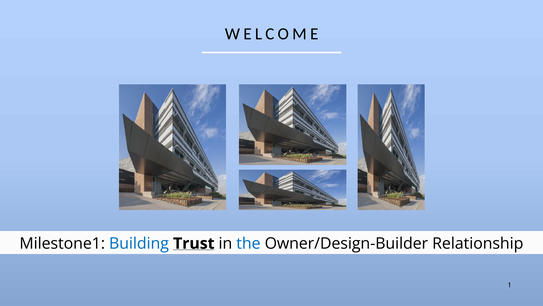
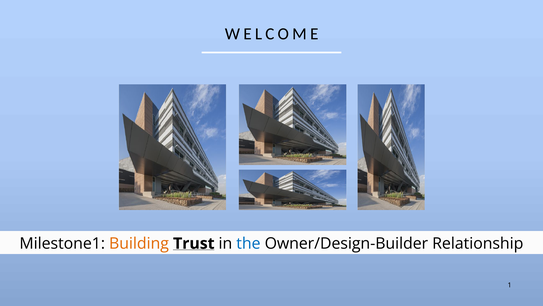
Building colour: blue -> orange (139, 243)
